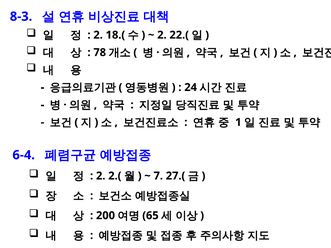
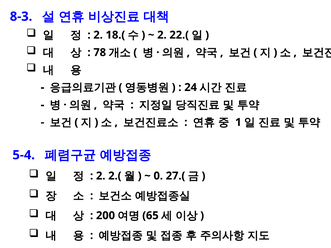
6-4: 6-4 -> 5-4 (24, 155)
7: 7 -> 0 (158, 176)
